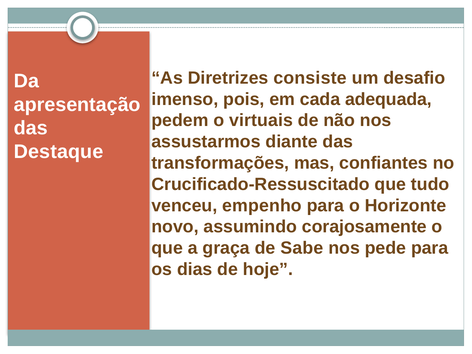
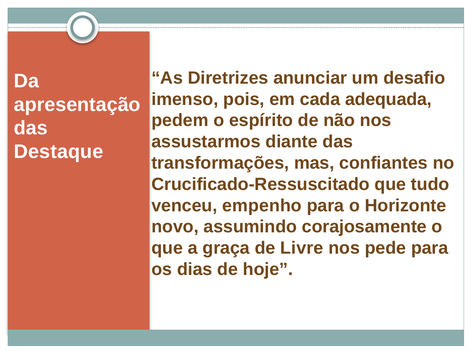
consiste: consiste -> anunciar (310, 78)
virtuais: virtuais -> espírito (261, 120)
Sabe: Sabe -> Livre (302, 248)
